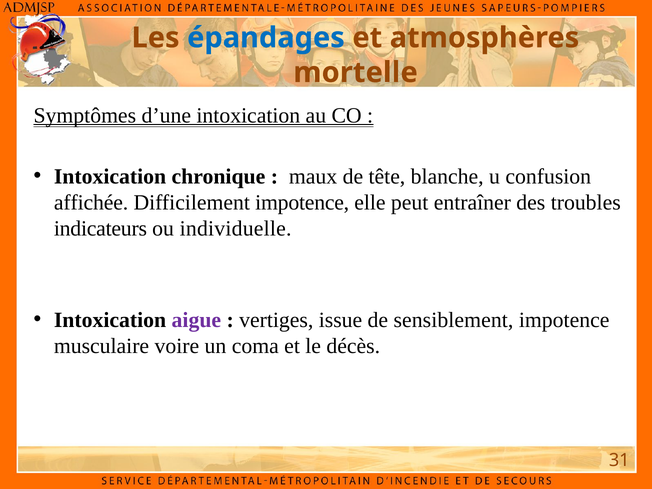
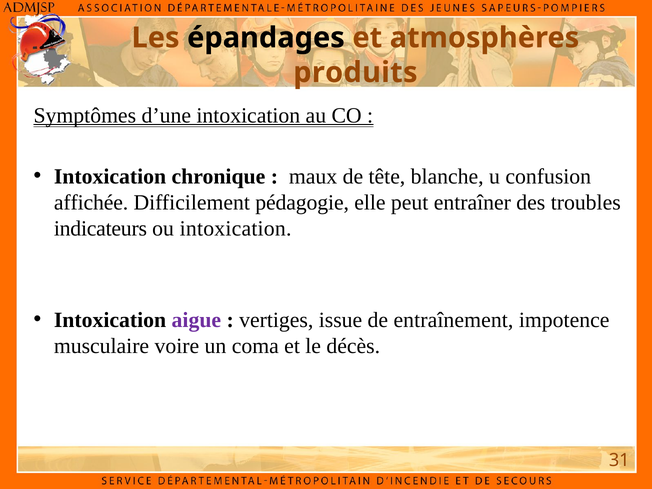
épandages colour: blue -> black (266, 38)
mortelle: mortelle -> produits (355, 73)
Difficilement impotence: impotence -> pédagogie (302, 202)
ou individuelle: individuelle -> intoxication (236, 229)
sensiblement: sensiblement -> entraînement (453, 320)
